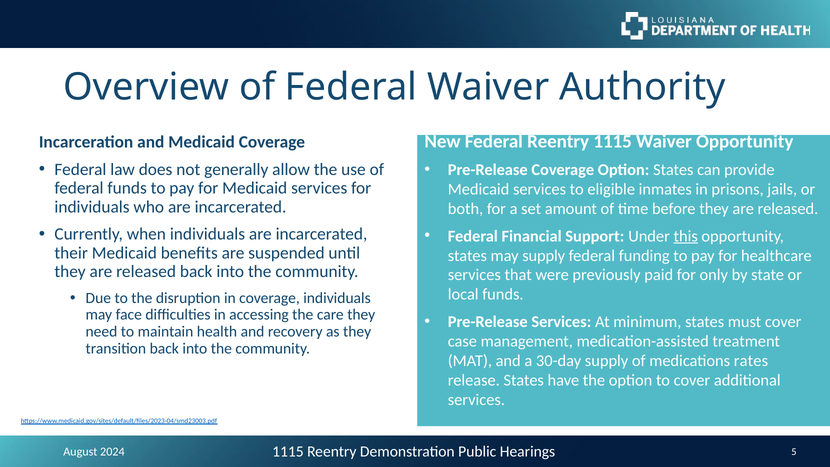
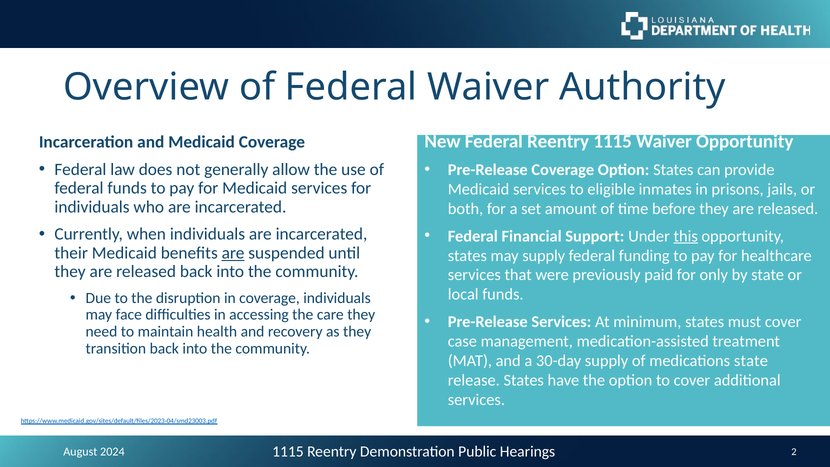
are underline: none -> present (233, 253)
medications rates: rates -> state (751, 361)
5: 5 -> 2 (794, 452)
